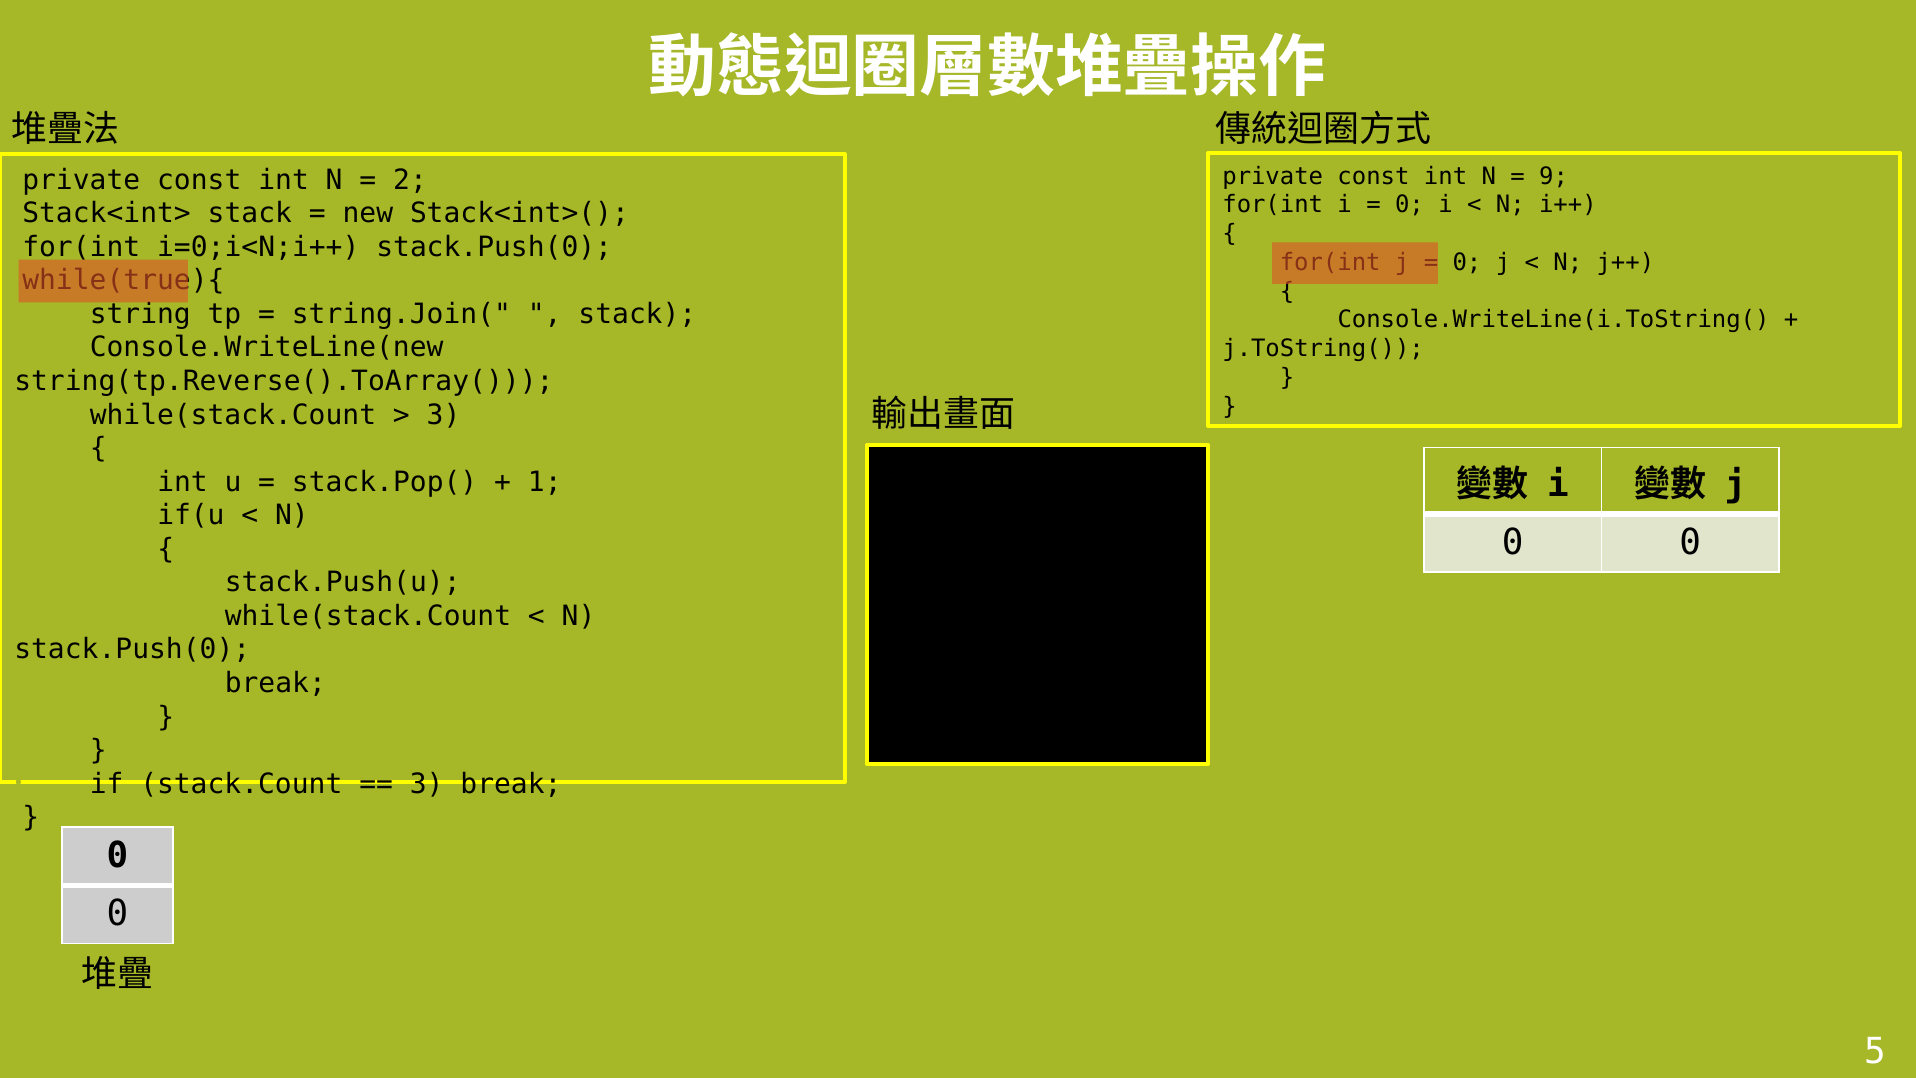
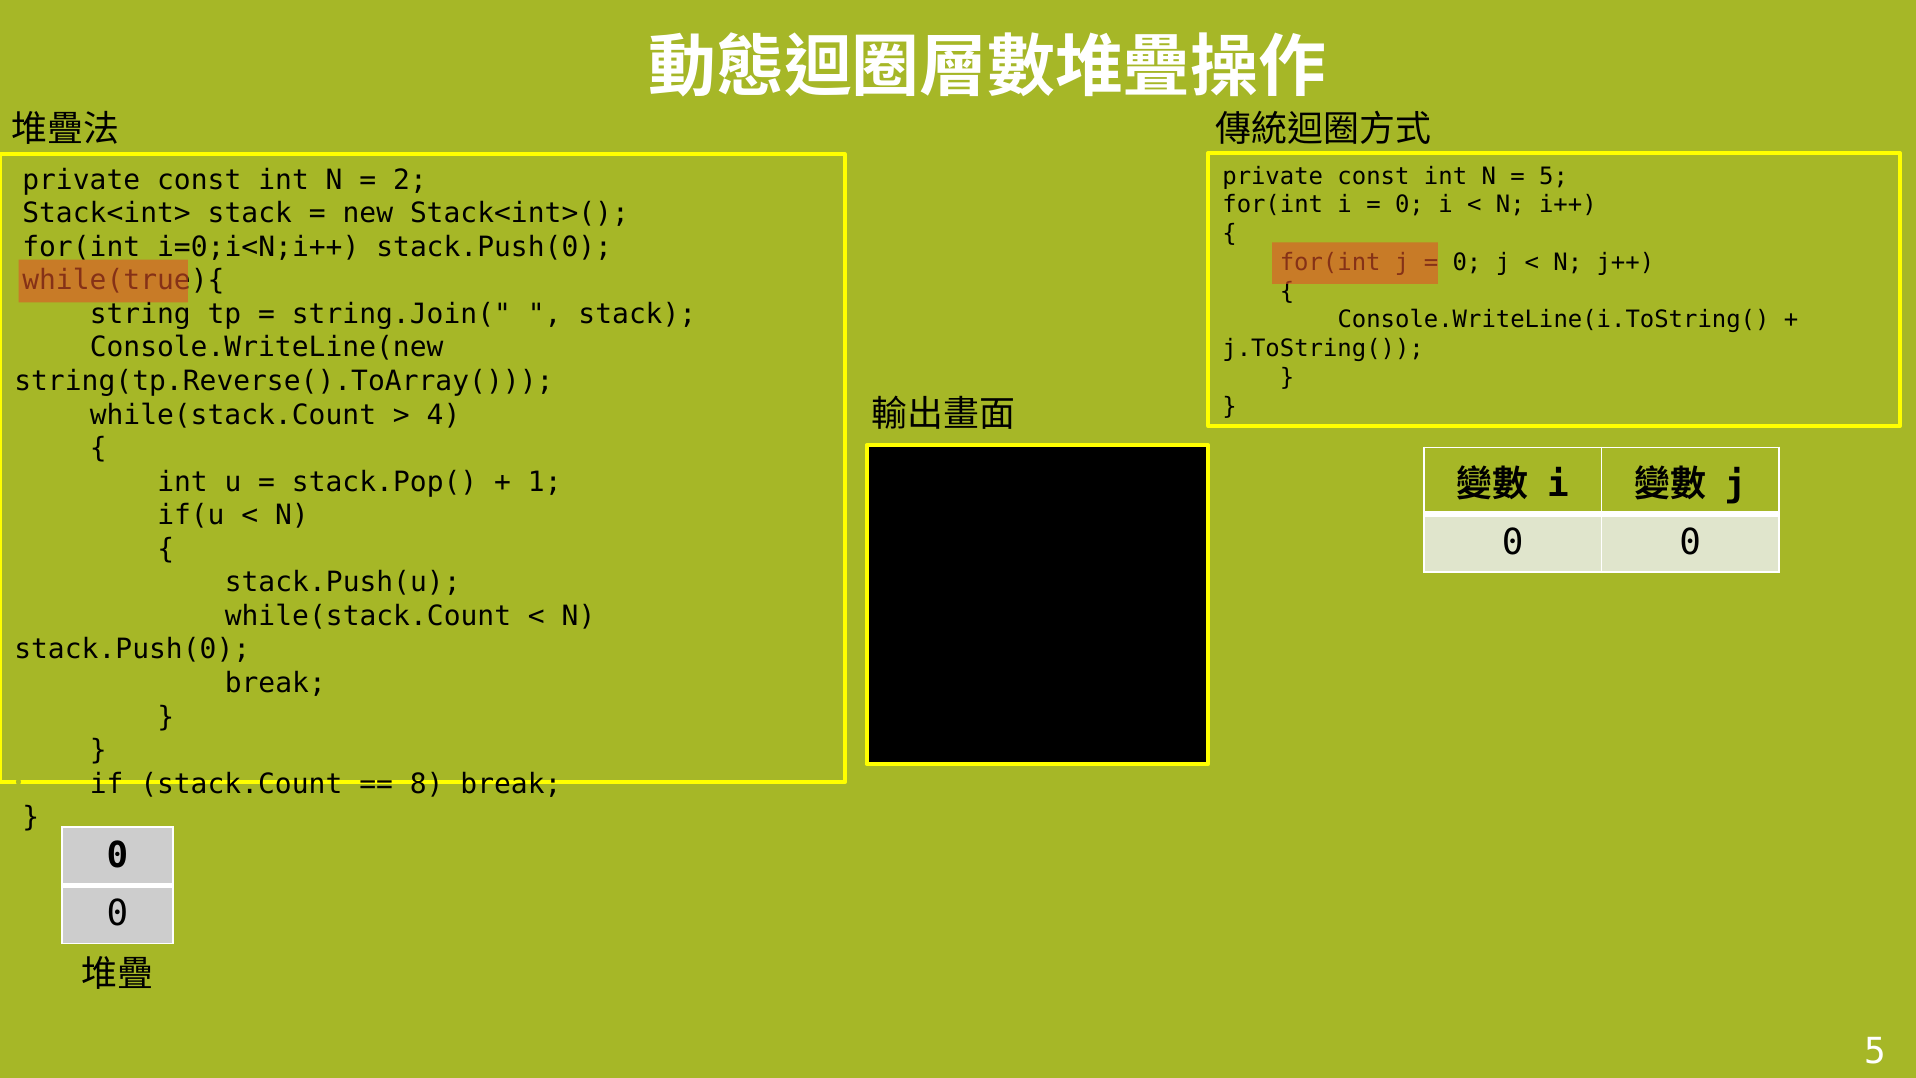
9: 9 -> 5 (1554, 176)
3: 3 -> 4 (444, 415)
3: 3 -> 8 (427, 784)
